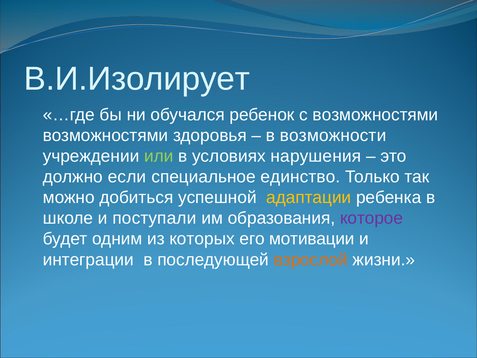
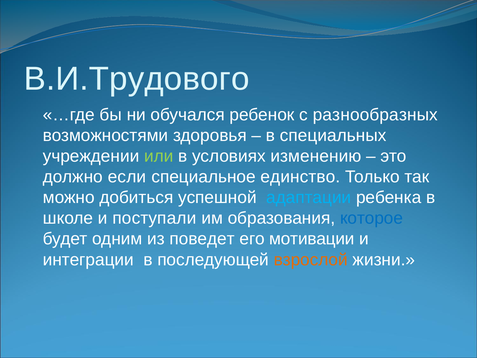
В.И.Изолирует: В.И.Изолирует -> В.И.Трудового (137, 79)
с возможностями: возможностями -> разнообразных (375, 115)
возможности: возможности -> специальных (333, 136)
нарушения: нарушения -> изменению (316, 156)
адаптации colour: yellow -> light blue (309, 197)
которое colour: purple -> blue (371, 218)
которых: которых -> поведет (202, 239)
